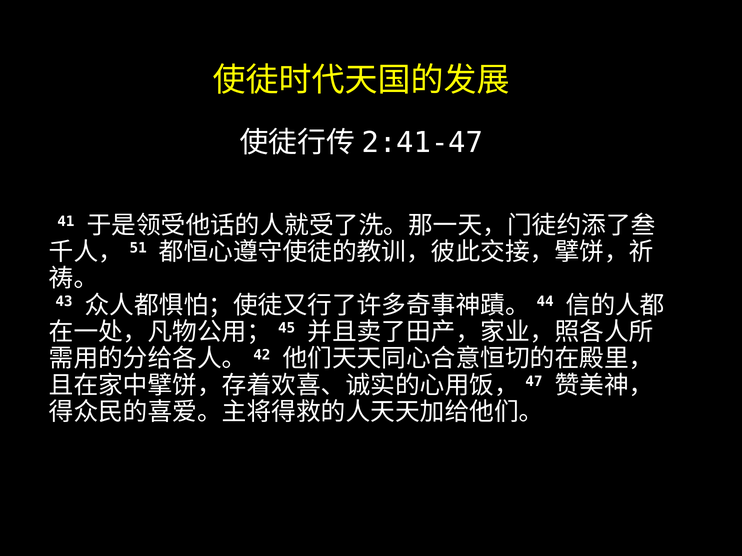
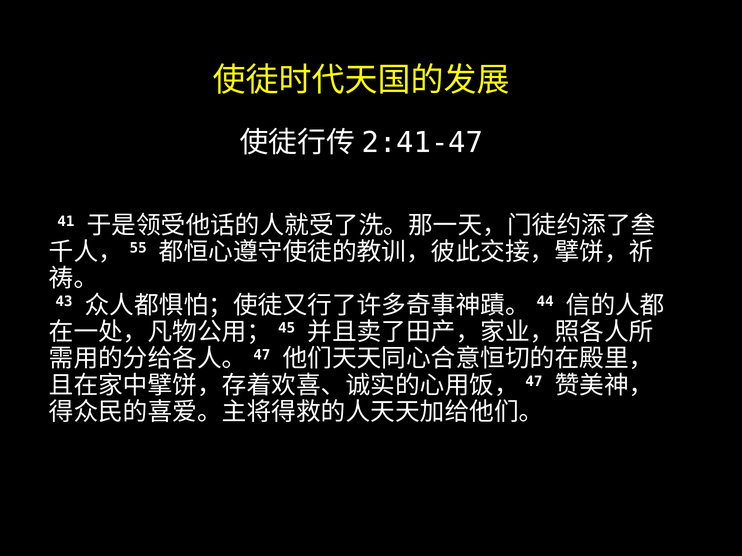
51: 51 -> 55 (138, 248)
42: 42 -> 47 (262, 355)
